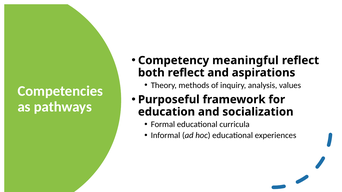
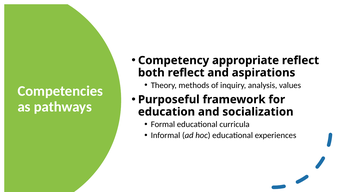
meaningful: meaningful -> appropriate (246, 60)
